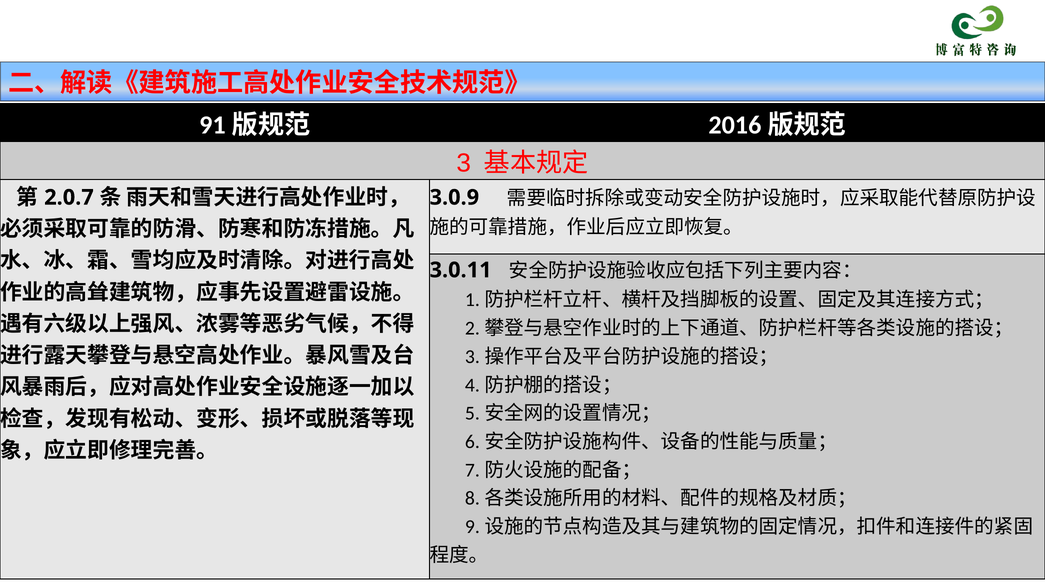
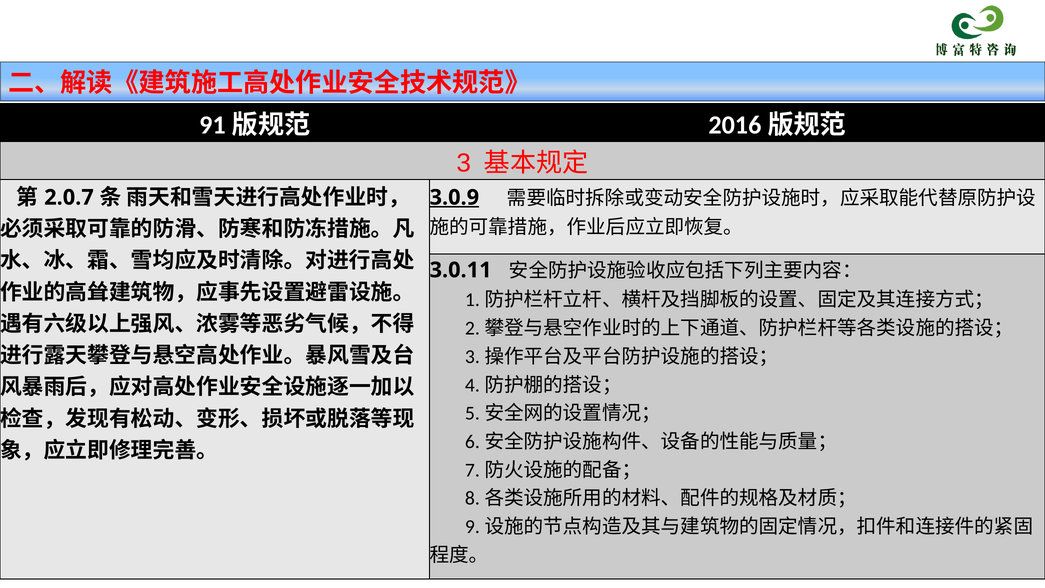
3.0.9 underline: none -> present (454, 197)
